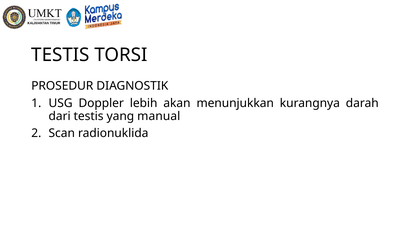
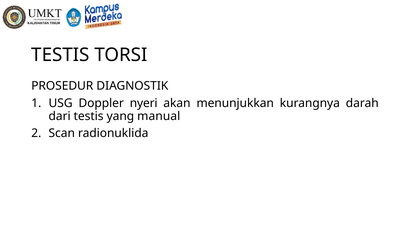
lebih: lebih -> nyeri (144, 103)
